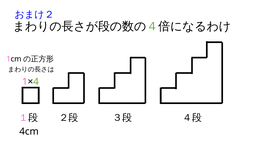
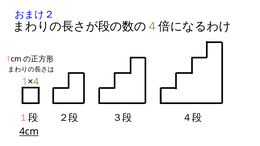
4cm underline: none -> present (29, 132)
